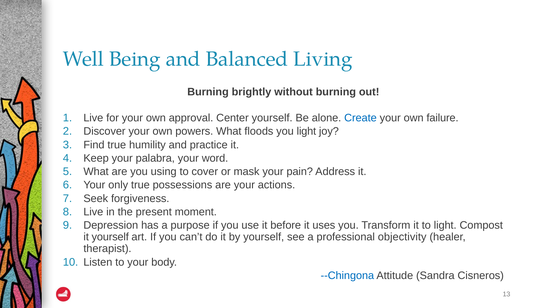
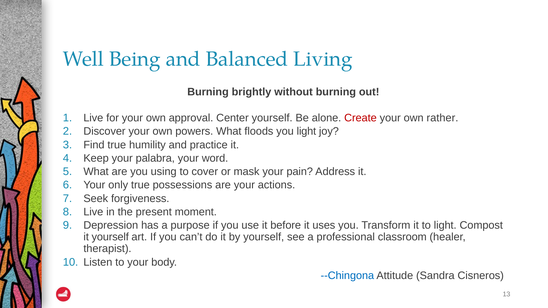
Create colour: blue -> red (360, 118)
failure: failure -> rather (442, 118)
objectivity: objectivity -> classroom (402, 237)
